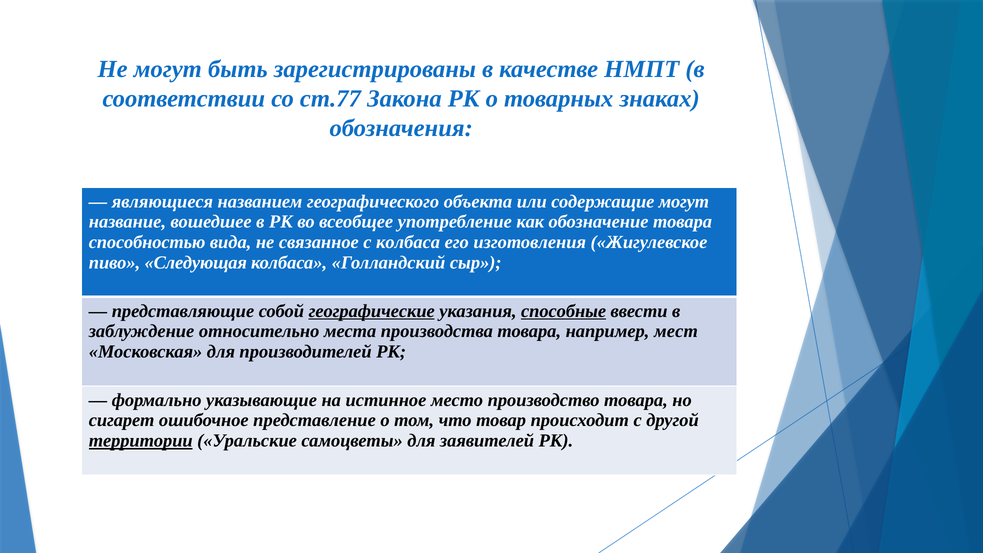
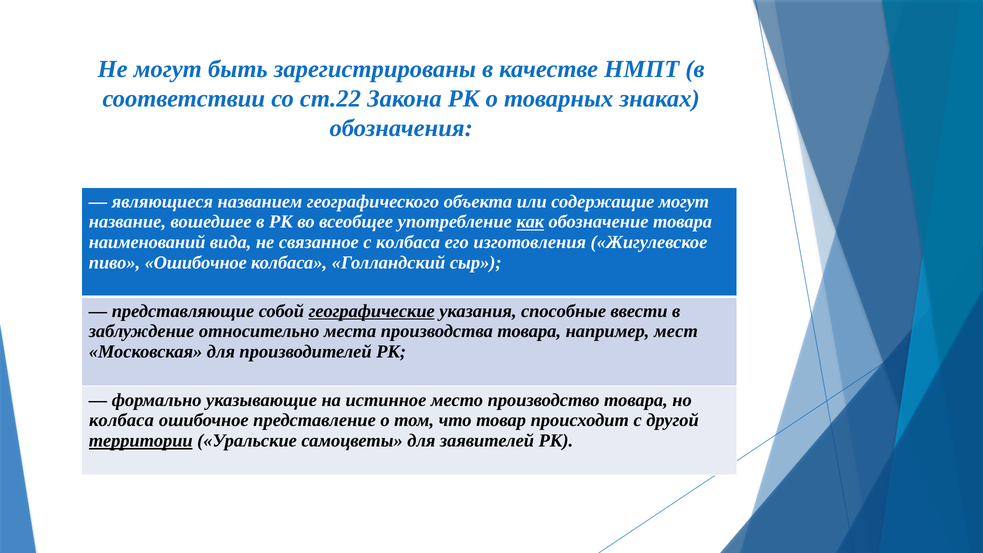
ст.77: ст.77 -> ст.22 (330, 99)
как underline: none -> present (530, 222)
способностью: способностью -> наименований (147, 242)
пиво Следующая: Следующая -> Ошибочное (196, 263)
способные underline: present -> none (564, 311)
сигарет: сигарет -> колбаса (121, 420)
